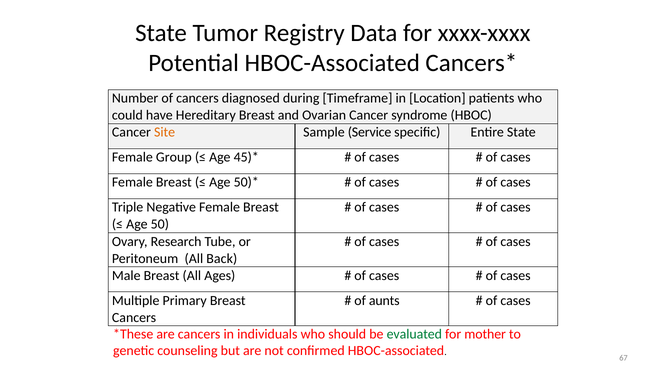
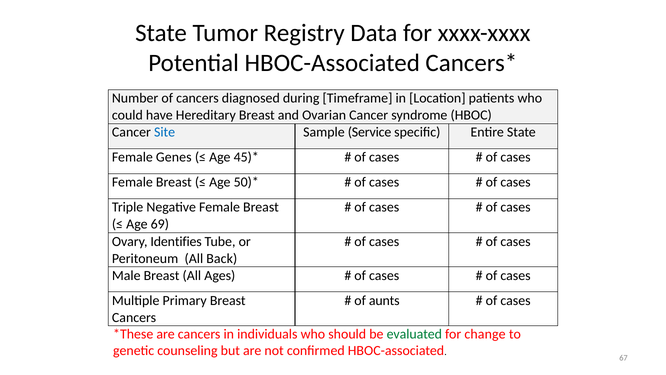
Site colour: orange -> blue (165, 132)
Group: Group -> Genes (174, 157)
50: 50 -> 69 (160, 224)
Research: Research -> Identifies (176, 241)
mother: mother -> change (485, 334)
